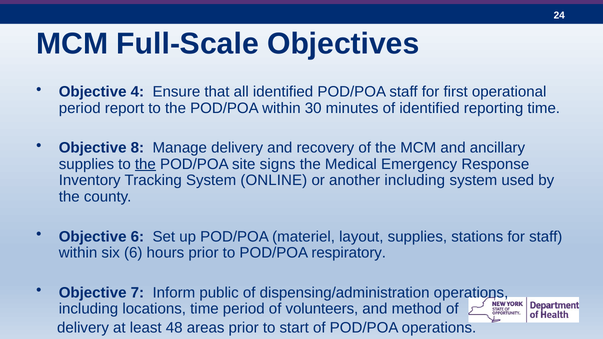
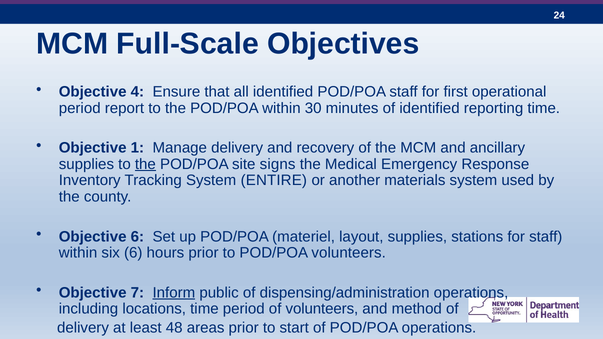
8: 8 -> 1 (137, 148)
ONLINE: ONLINE -> ENTIRE (274, 181)
another including: including -> materials (415, 181)
POD/POA respiratory: respiratory -> volunteers (349, 253)
Inform underline: none -> present (174, 293)
